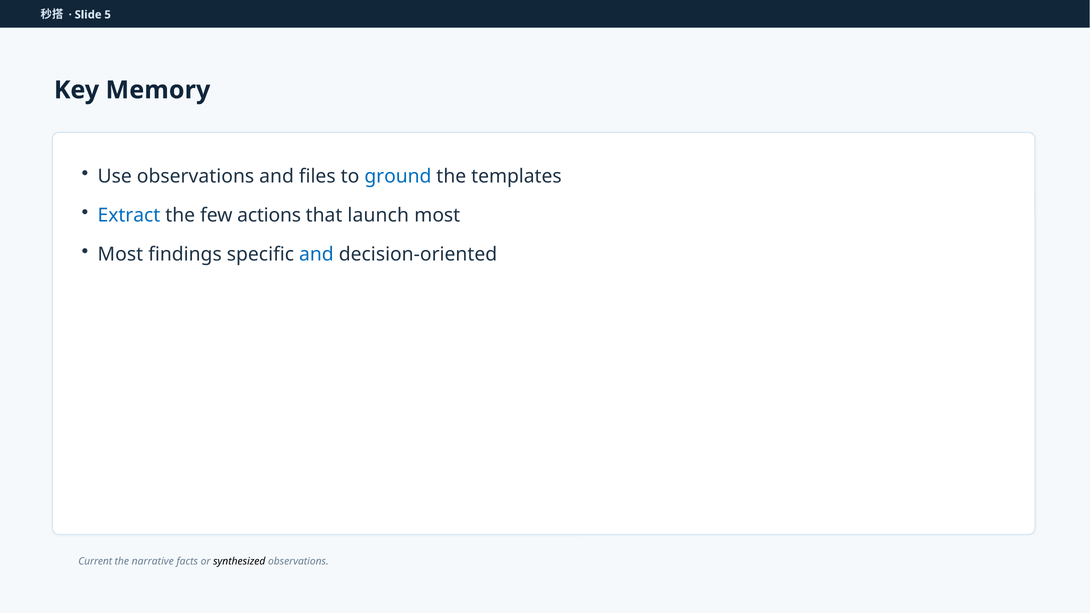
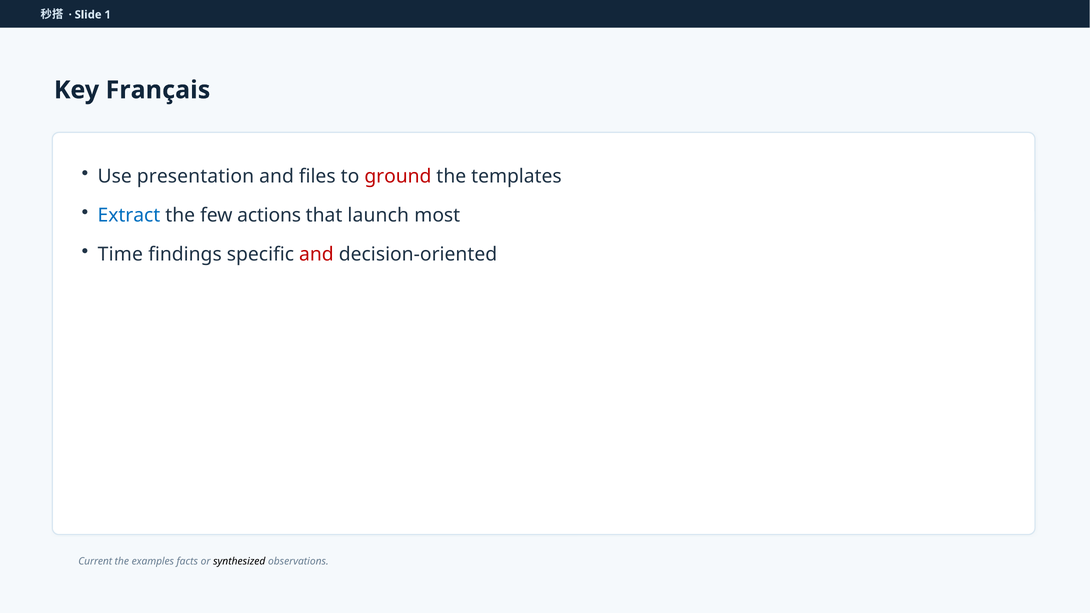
5: 5 -> 1 (108, 15)
Memory: Memory -> Français (158, 90)
Use observations: observations -> presentation (195, 176)
ground colour: blue -> red (398, 176)
Most: Most -> Time (120, 255)
and colour: blue -> red (316, 255)
narrative: narrative -> examples (153, 561)
